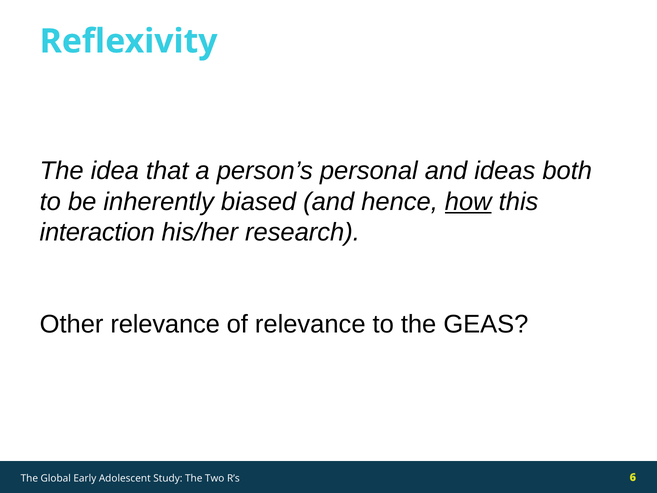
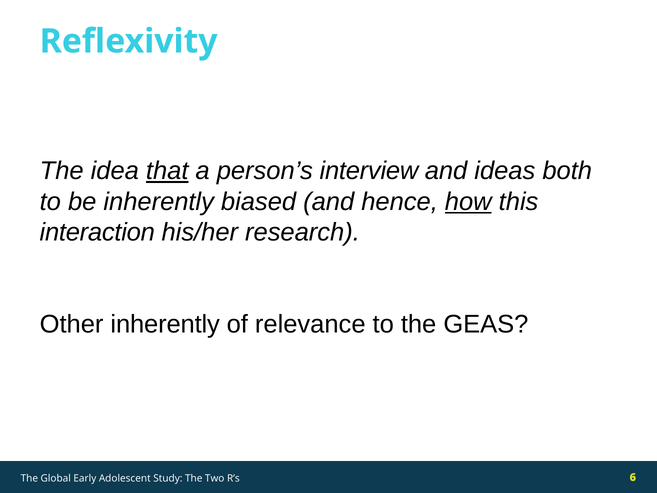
that underline: none -> present (167, 171)
personal: personal -> interview (369, 171)
Other relevance: relevance -> inherently (165, 324)
